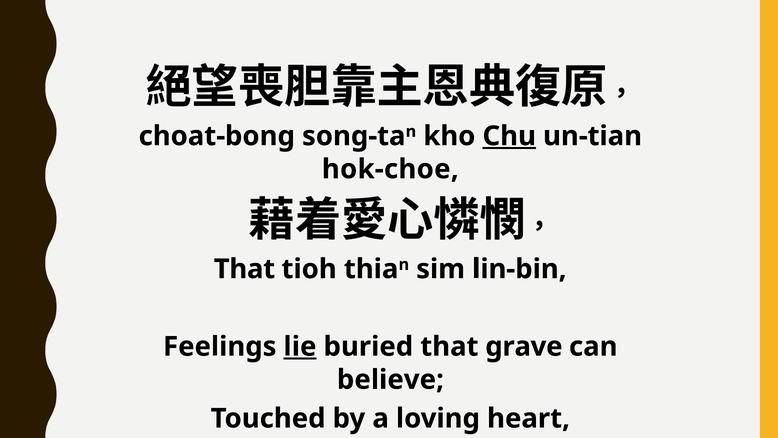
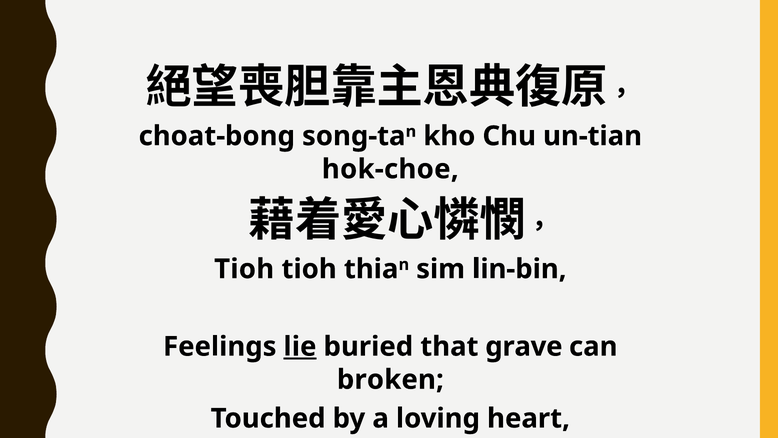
Chu underline: present -> none (509, 136)
That: That -> Tioh (244, 269)
believe: believe -> broken (390, 379)
